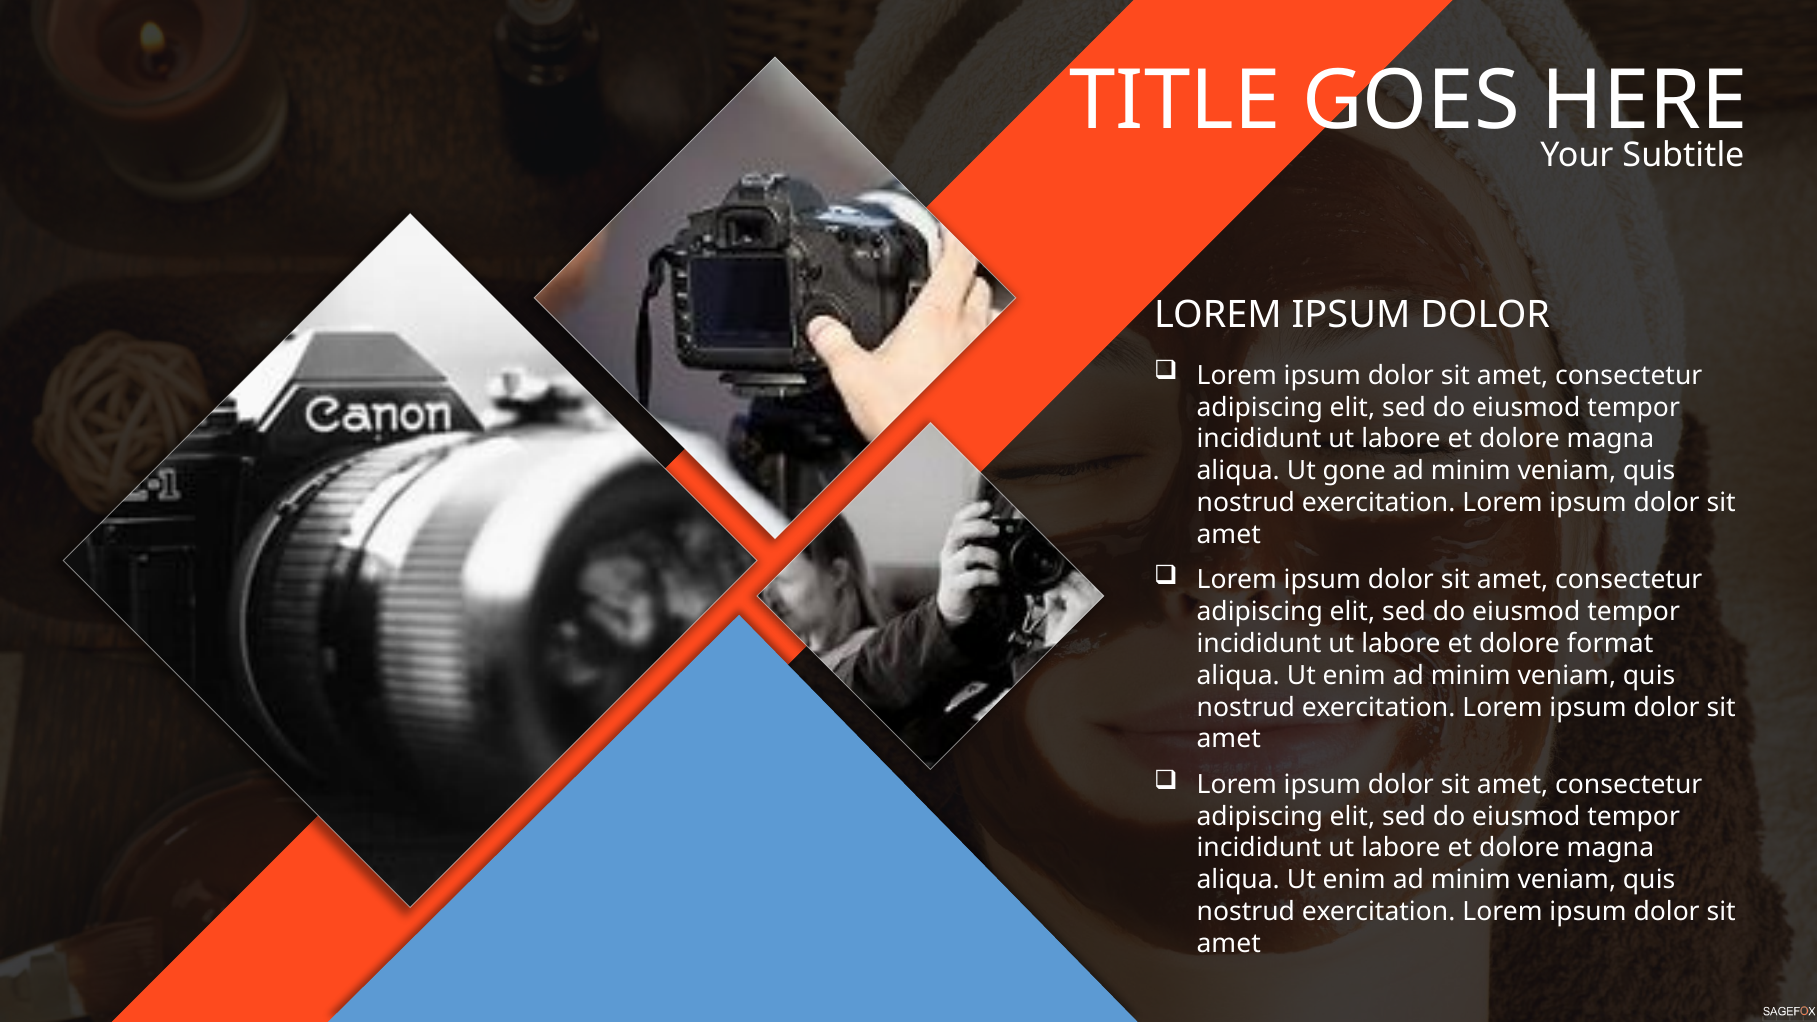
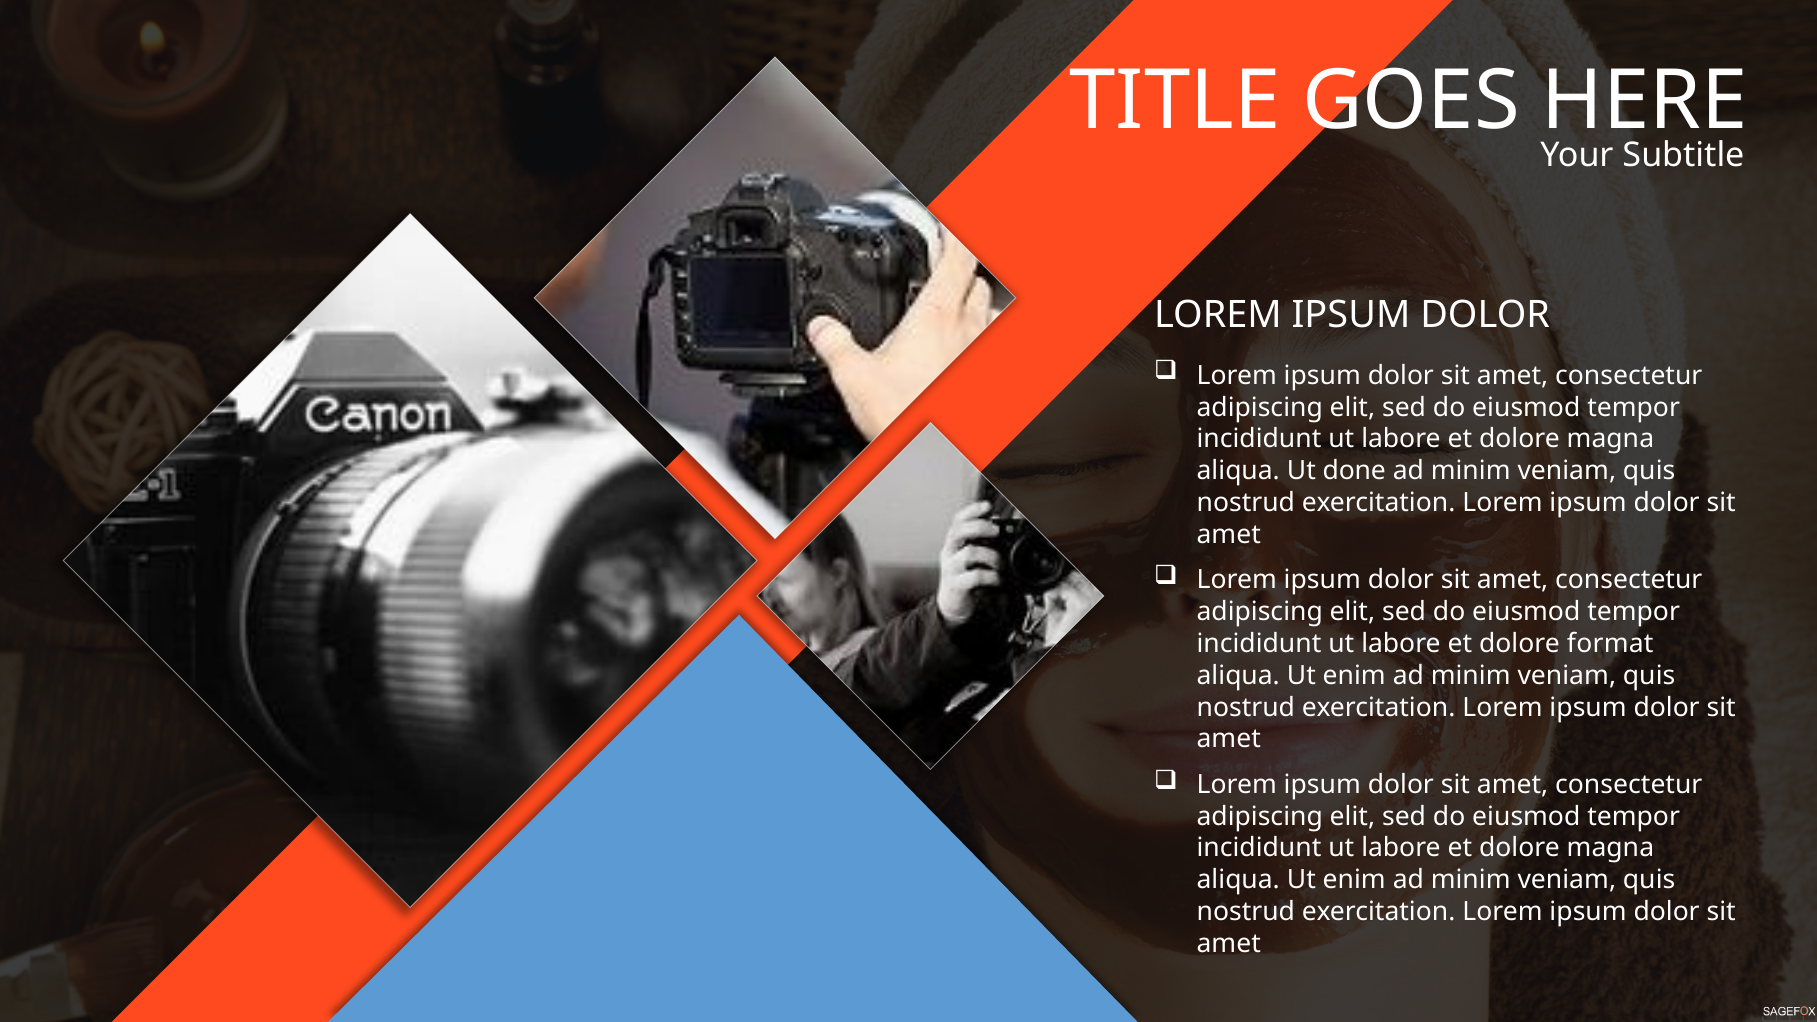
gone: gone -> done (1354, 471)
